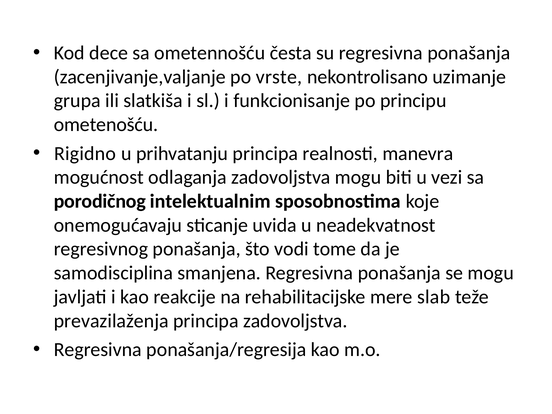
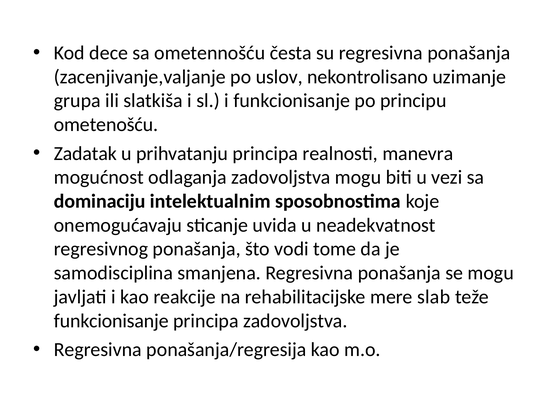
vrste: vrste -> uslov (279, 77)
Rigidno: Rigidno -> Zadatak (85, 153)
porodičnog: porodičnog -> dominaciju (100, 201)
prevazilaženja: prevazilaženja -> funkcionisanje (111, 321)
